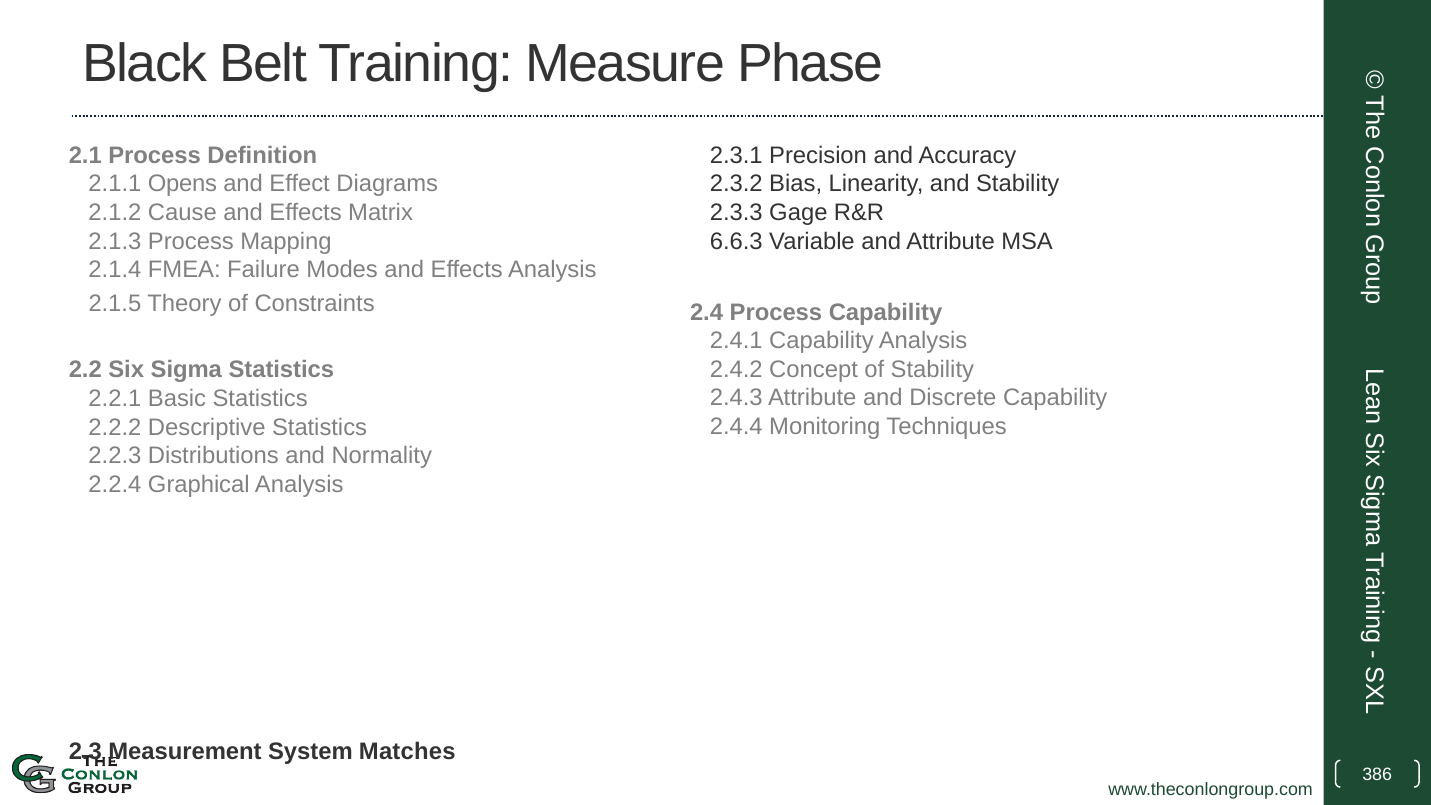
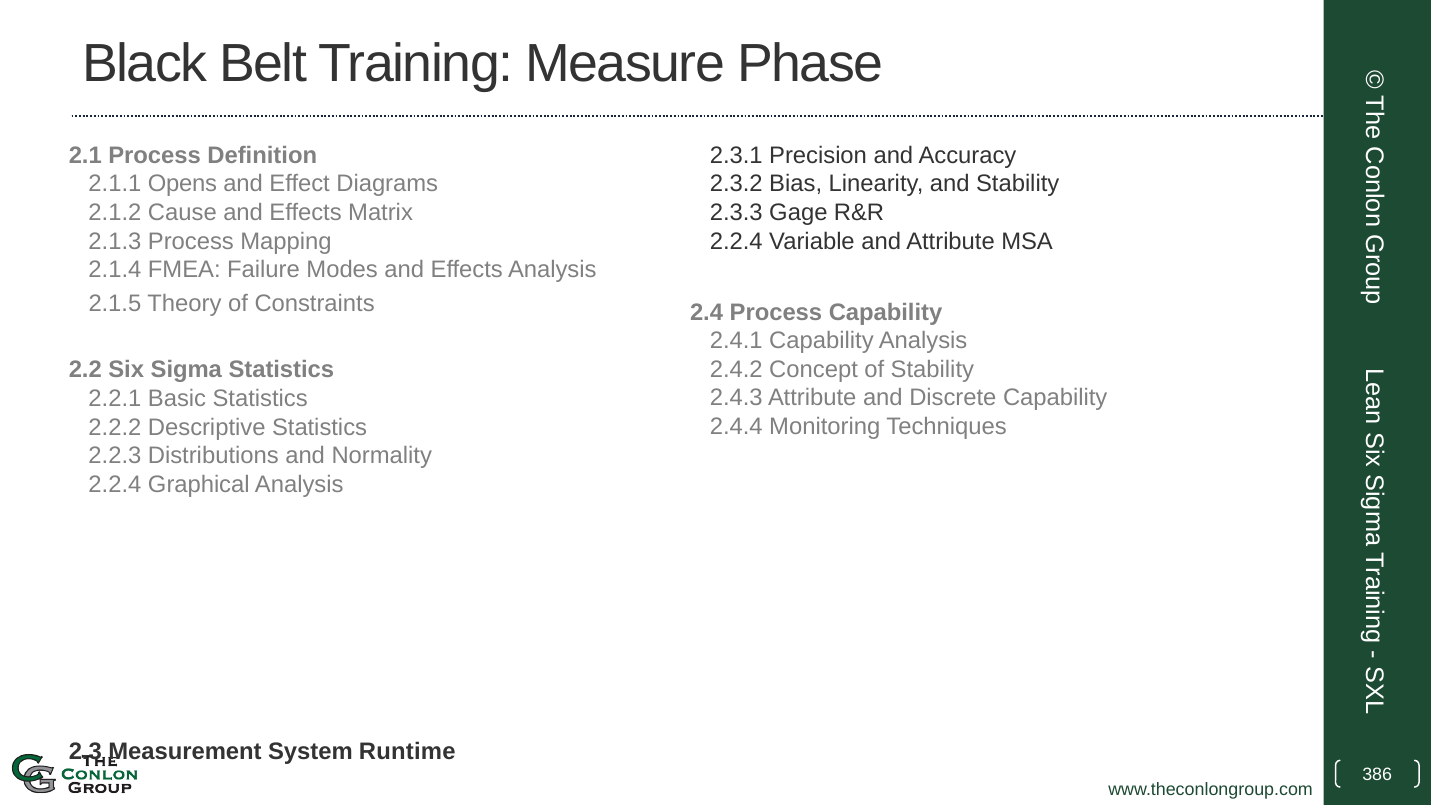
6.6.3: 6.6.3 -> 2.2.4 (736, 241)
Matches: Matches -> Runtime (407, 752)
